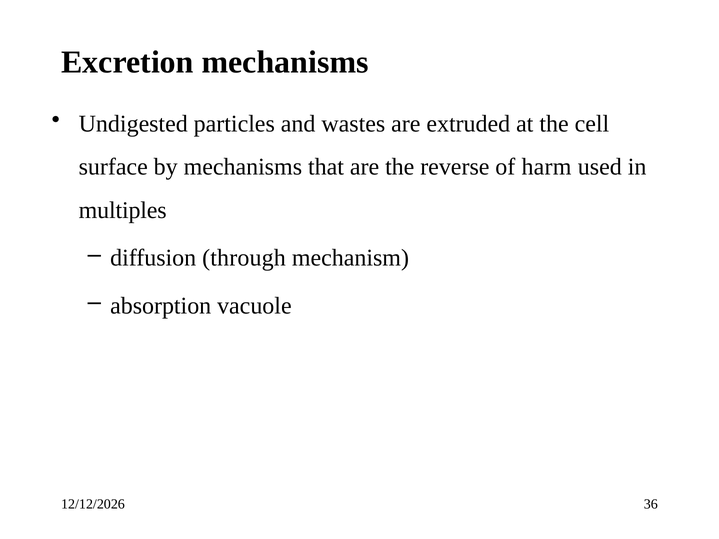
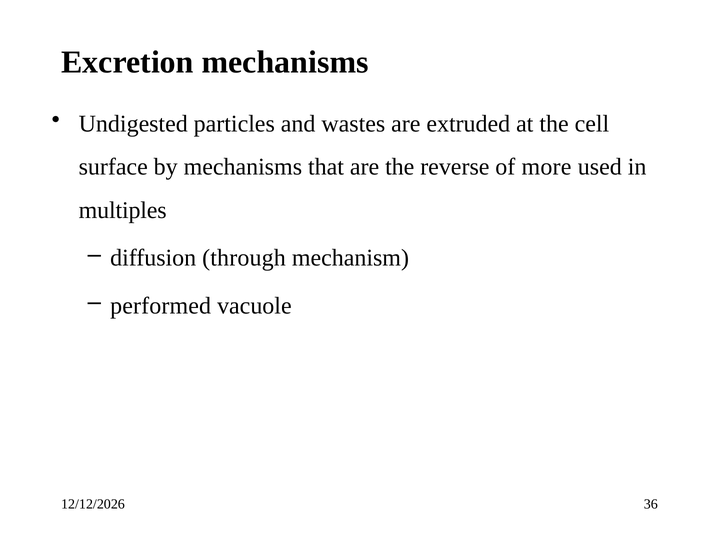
harm: harm -> more (546, 167)
absorption: absorption -> performed (161, 306)
